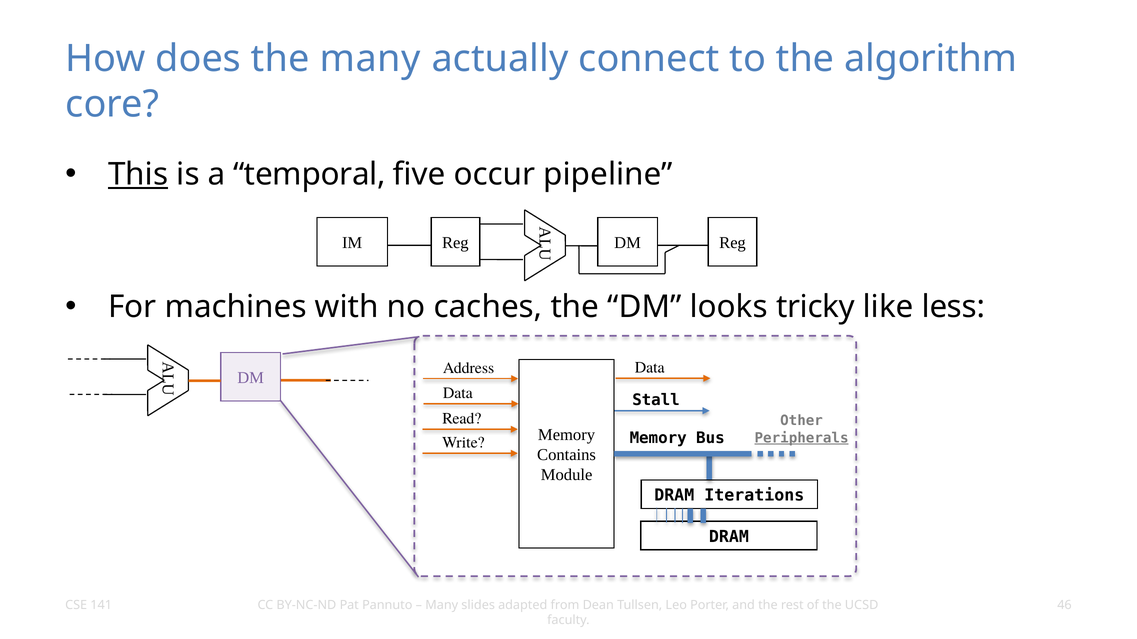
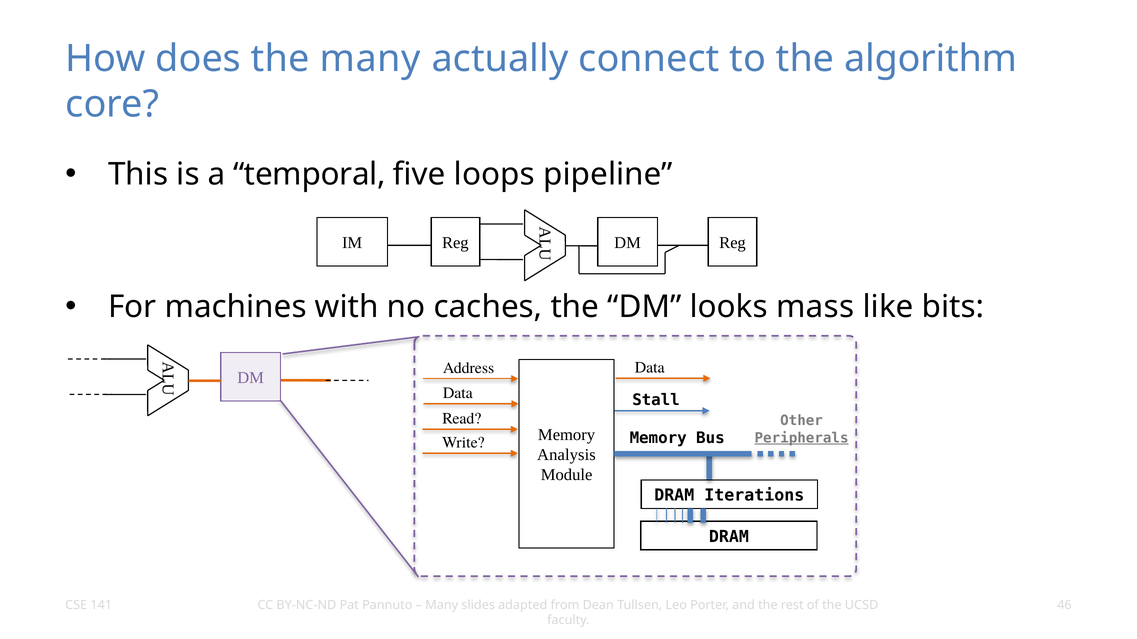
This underline: present -> none (138, 175)
occur: occur -> loops (494, 175)
tricky: tricky -> mass (815, 307)
less: less -> bits (953, 307)
Contains: Contains -> Analysis (566, 455)
